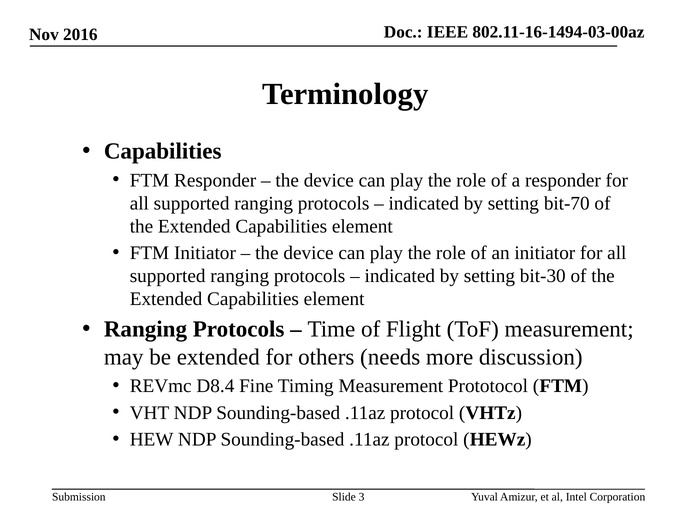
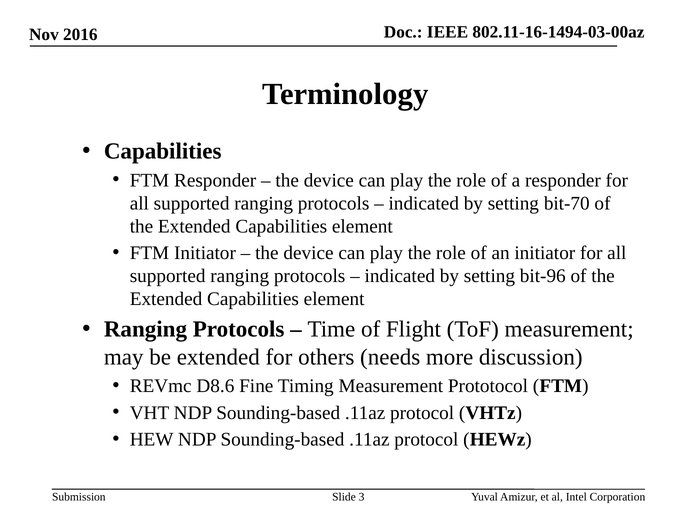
bit-30: bit-30 -> bit-96 (543, 276)
D8.4: D8.4 -> D8.6 (215, 386)
